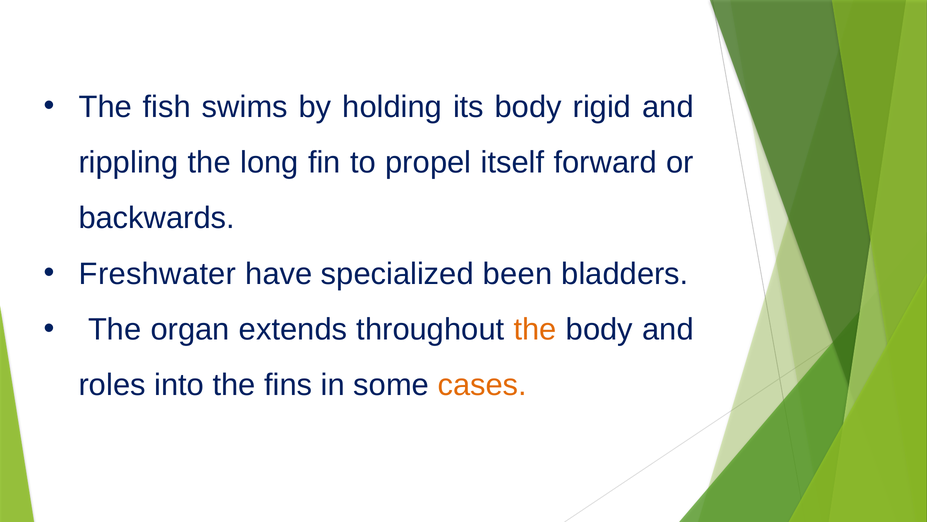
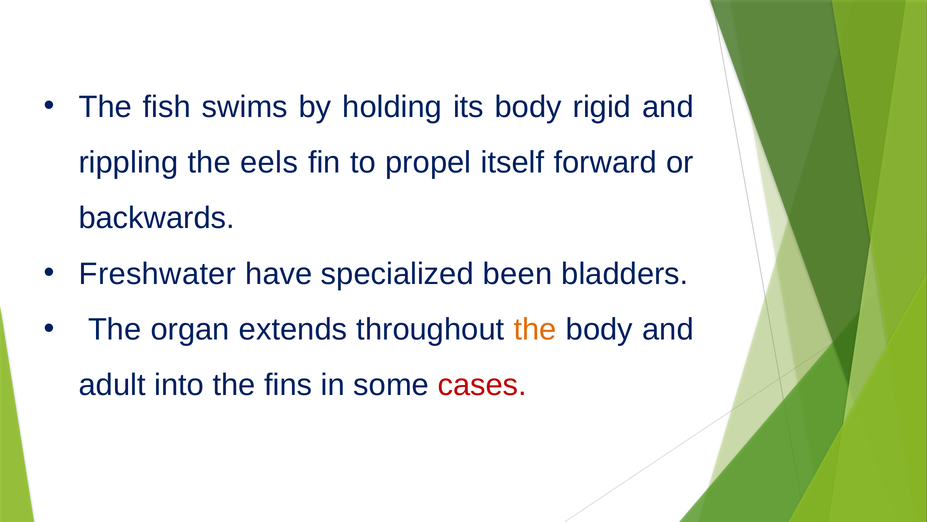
long: long -> eels (269, 162)
roles: roles -> adult (112, 385)
cases colour: orange -> red (482, 385)
